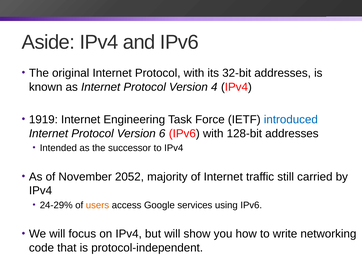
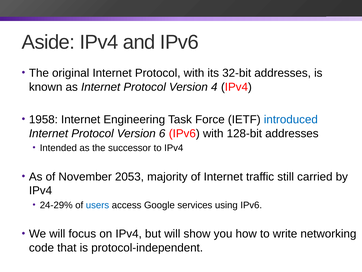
1919: 1919 -> 1958 (43, 119)
2052: 2052 -> 2053 (129, 176)
users colour: orange -> blue (98, 205)
